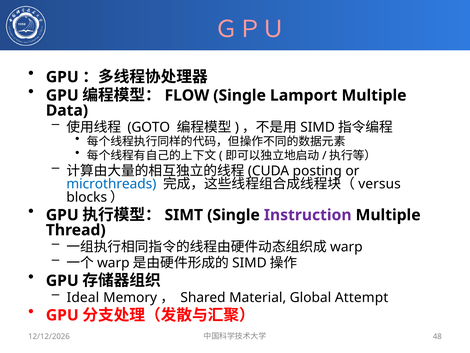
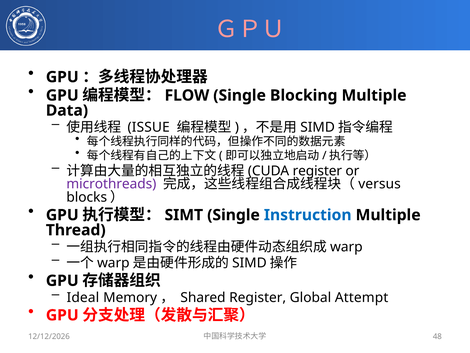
Lamport: Lamport -> Blocking (304, 95)
GOTO: GOTO -> ISSUE (149, 127)
posting: posting -> register (317, 171)
microthreads colour: blue -> purple (111, 184)
Instruction colour: purple -> blue (308, 215)
Shared Material: Material -> Register (258, 297)
